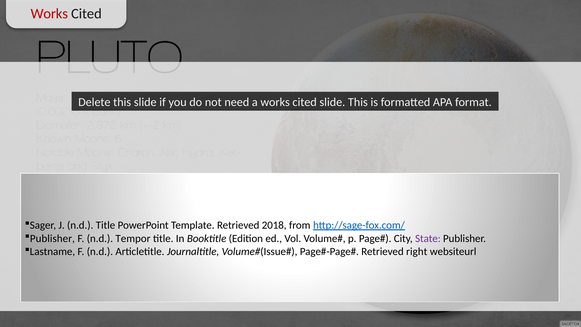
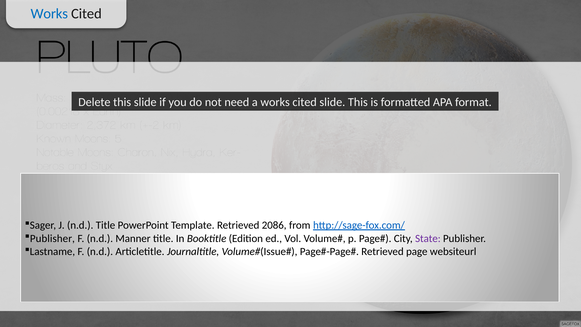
Works colour: red -> blue (49, 14)
2018: 2018 -> 2086 (274, 225)
Tempor: Tempor -> Manner (133, 238)
right: right -> page (417, 251)
